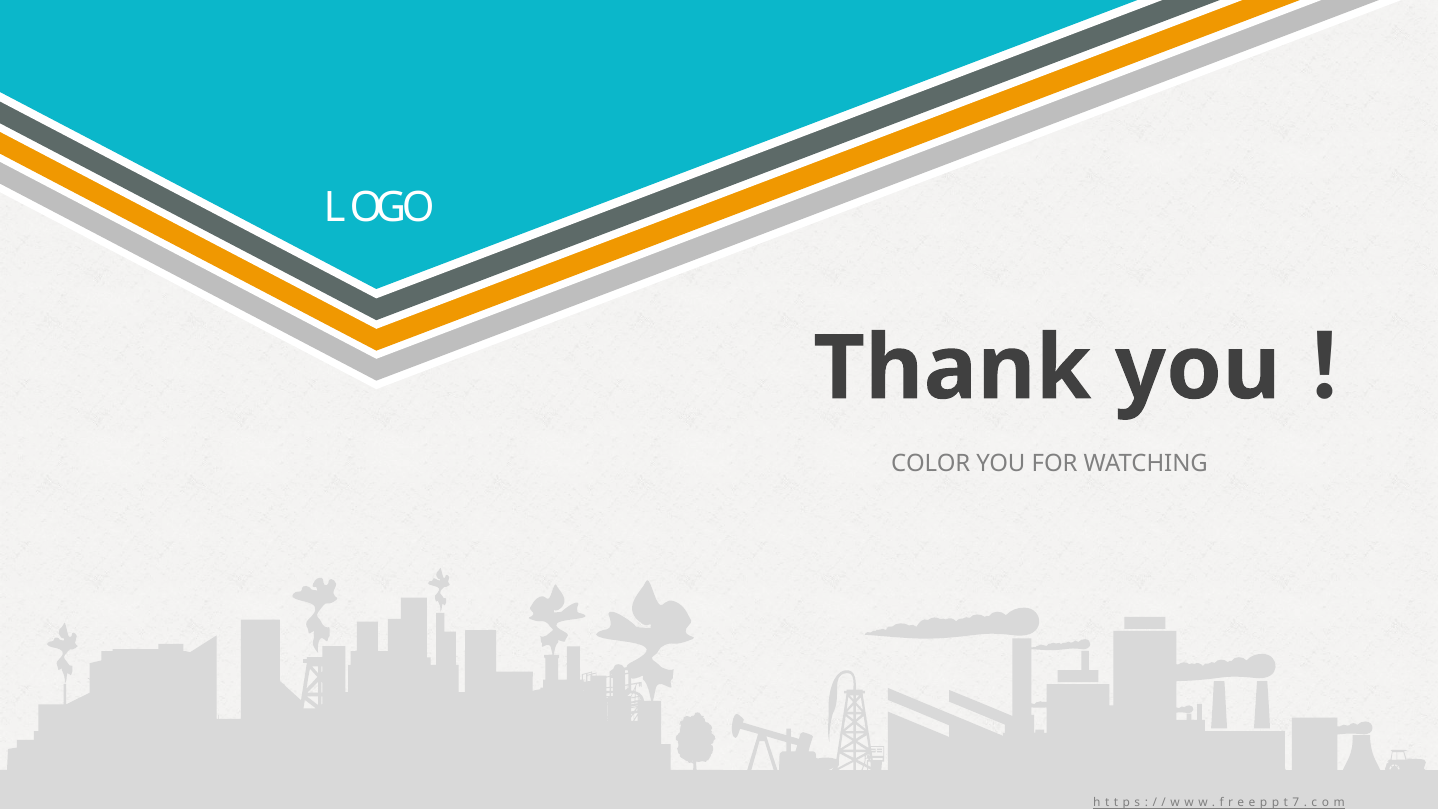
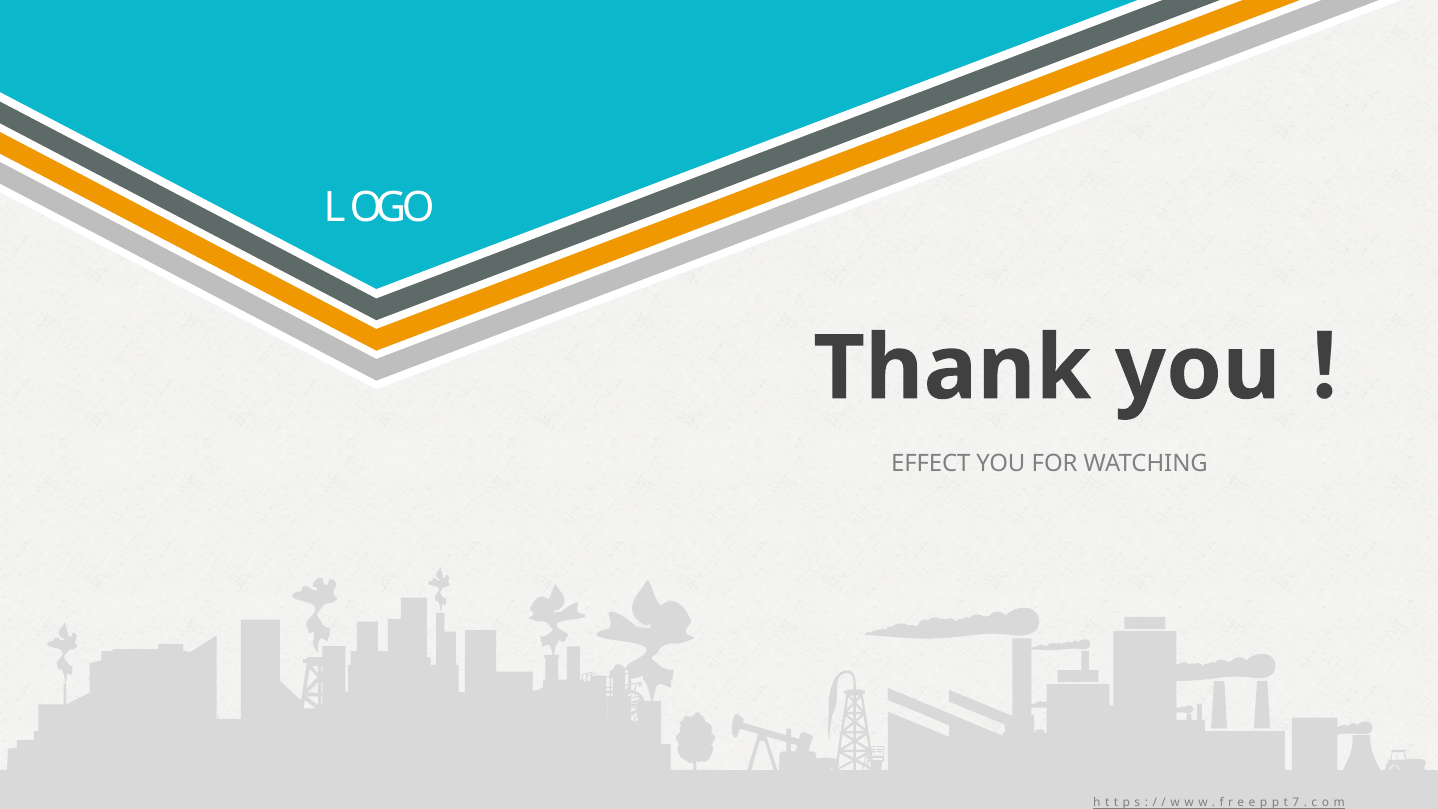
COLOR: COLOR -> EFFECT (931, 463)
